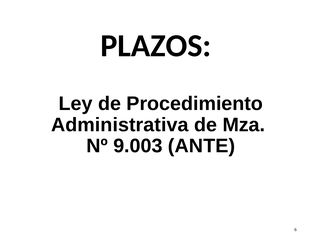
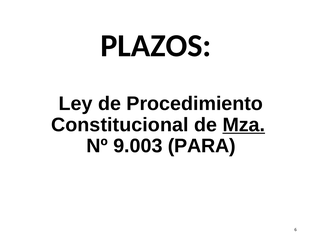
Administrativa: Administrativa -> Constitucional (120, 125)
Mza underline: none -> present (244, 125)
ANTE: ANTE -> PARA (202, 146)
